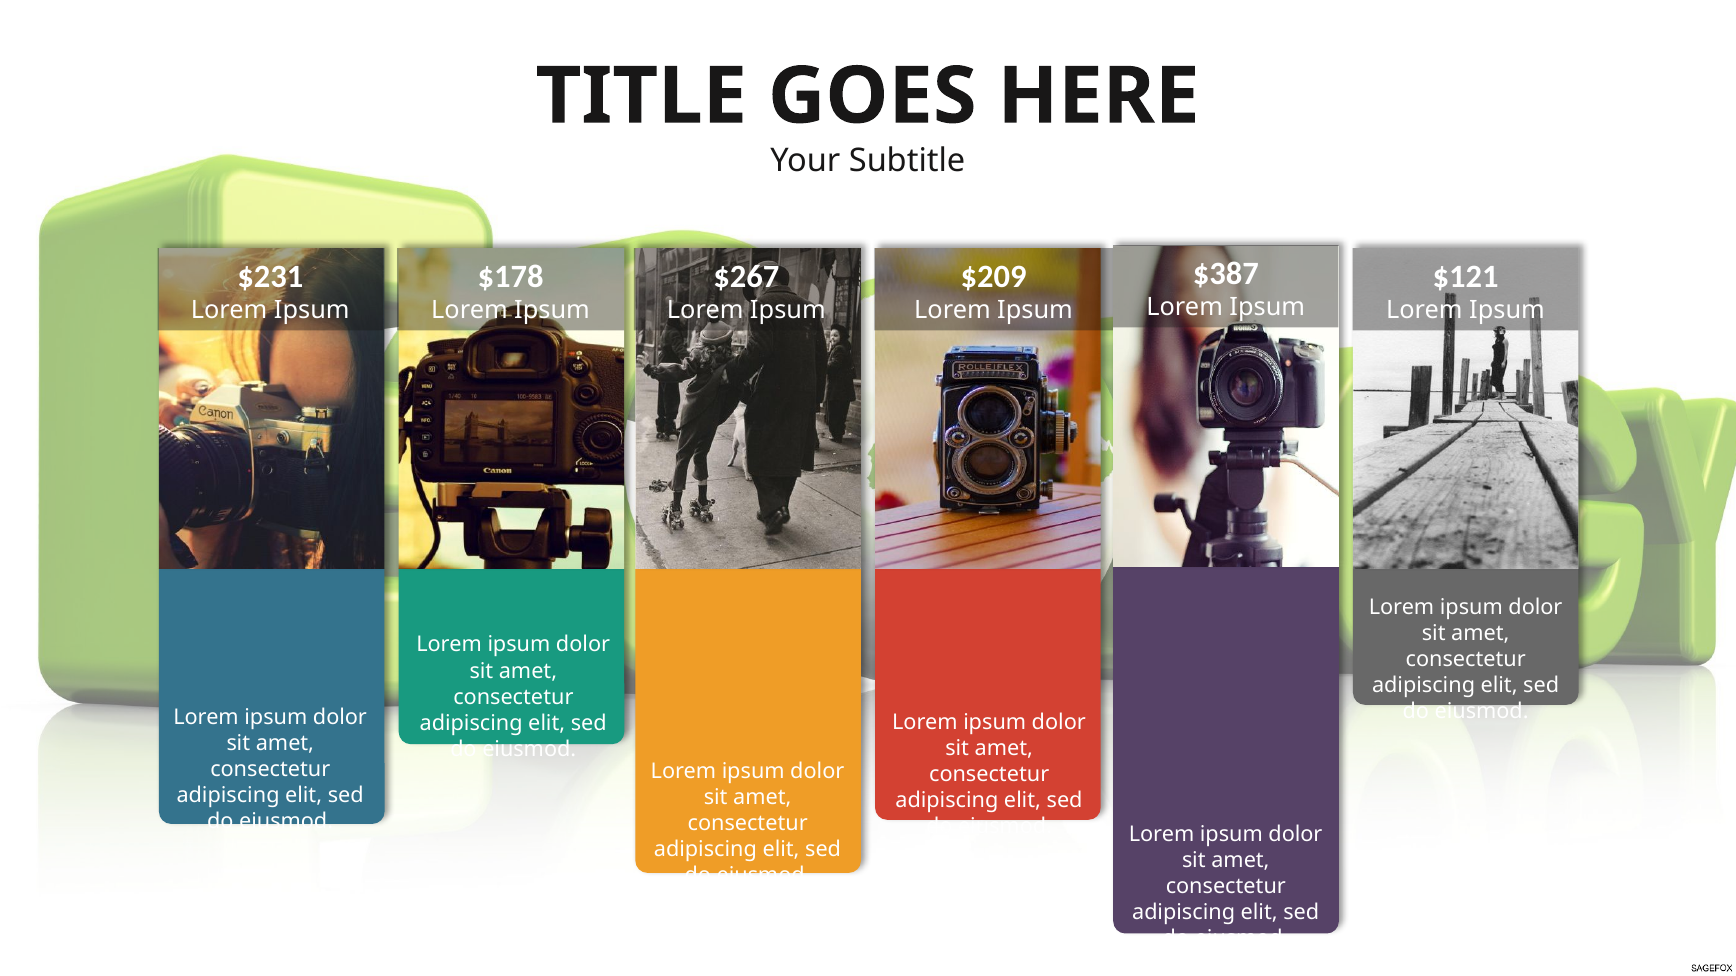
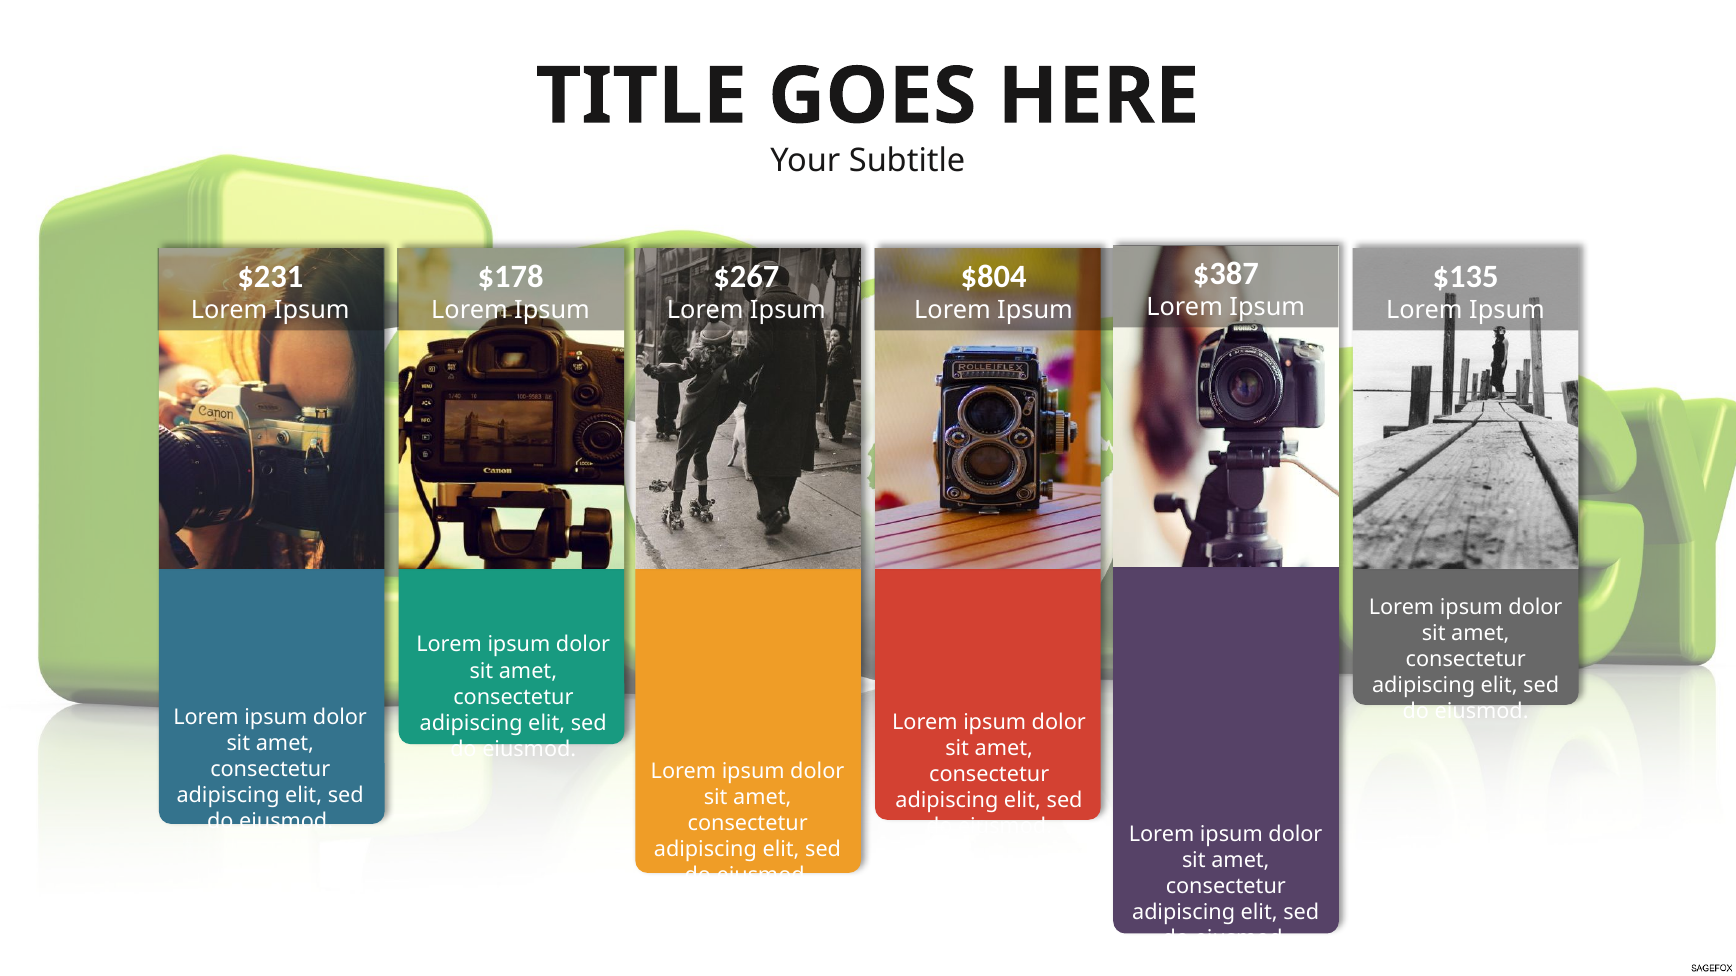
$209: $209 -> $804 (994, 277)
$121: $121 -> $135 (1466, 277)
